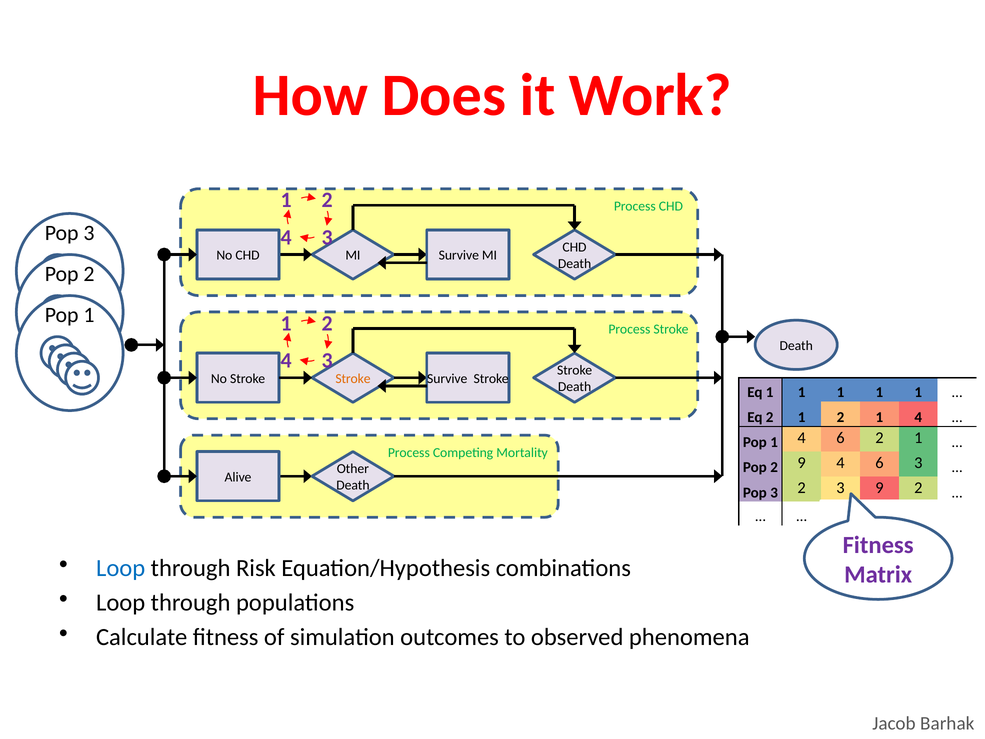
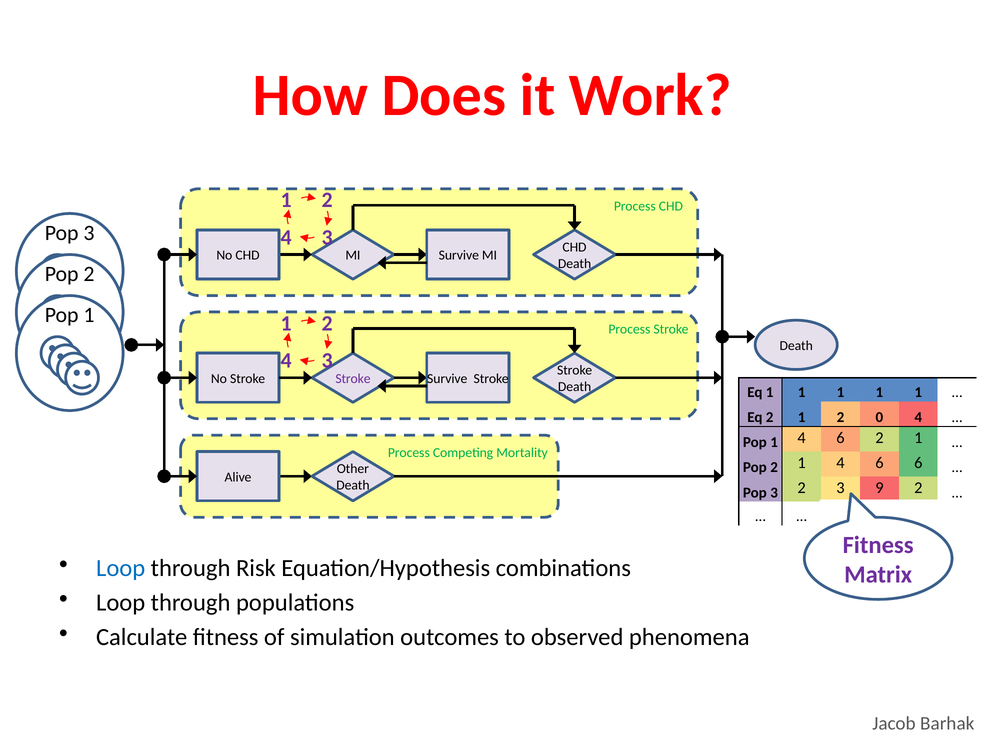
Stroke colour: orange -> purple (353, 378)
1 2 1: 1 -> 0 (879, 417)
Pop 2 9: 9 -> 1 (802, 463)
6 3: 3 -> 6 (918, 463)
